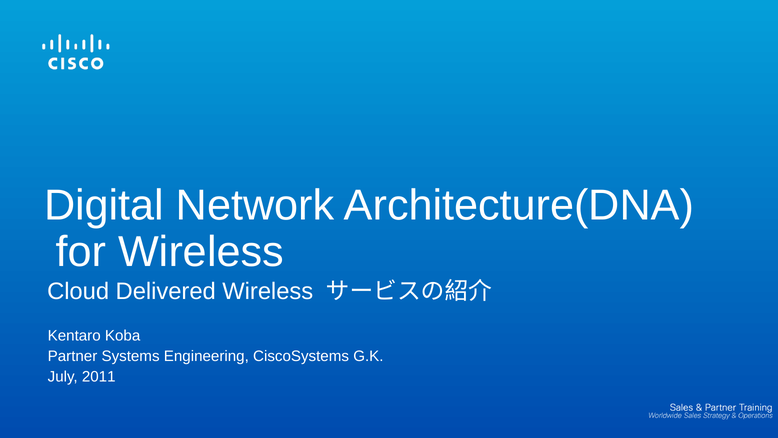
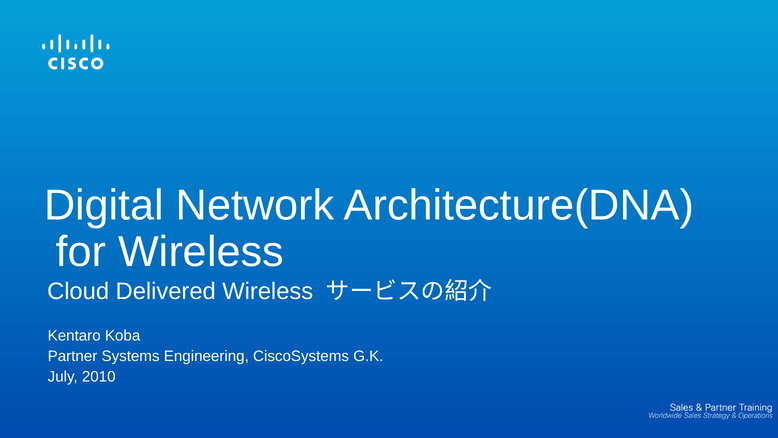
2011: 2011 -> 2010 (99, 376)
